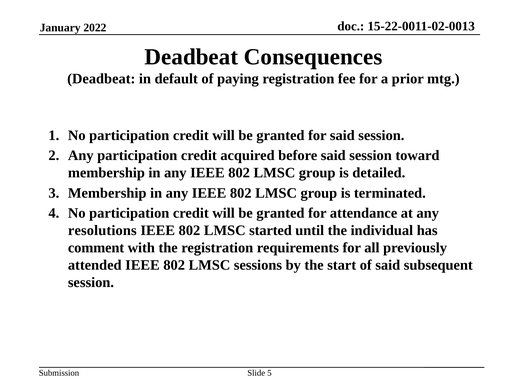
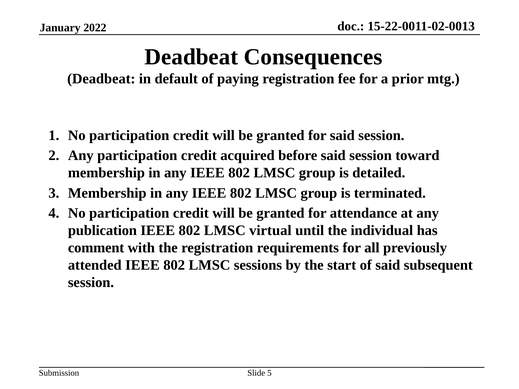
resolutions: resolutions -> publication (102, 231)
started: started -> virtual (270, 231)
